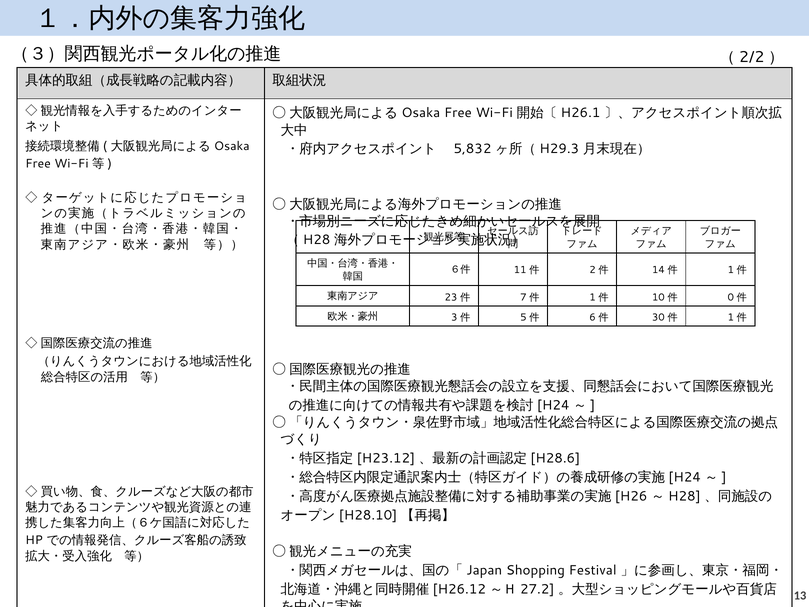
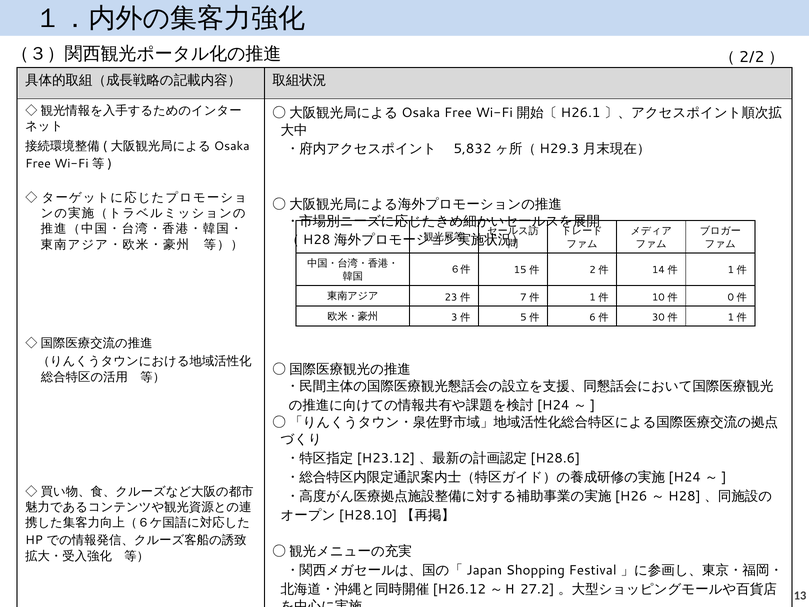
11: 11 -> 15 (520, 270)
